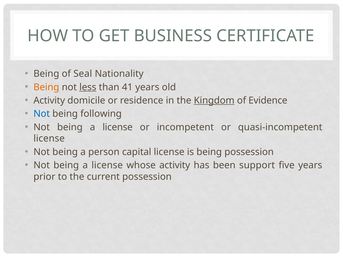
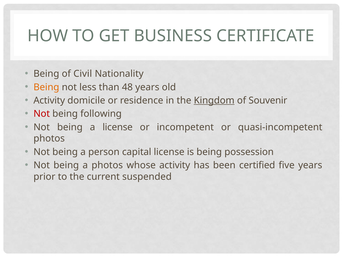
Seal: Seal -> Civil (83, 74)
less underline: present -> none (88, 87)
41: 41 -> 48 (127, 87)
Evidence: Evidence -> Souvenir (268, 101)
Not colour: blue -> red (42, 114)
license: license -> photos (49, 139)
license: license -> photos (107, 165)
support: support -> certified (257, 165)
current possession: possession -> suspended (147, 177)
